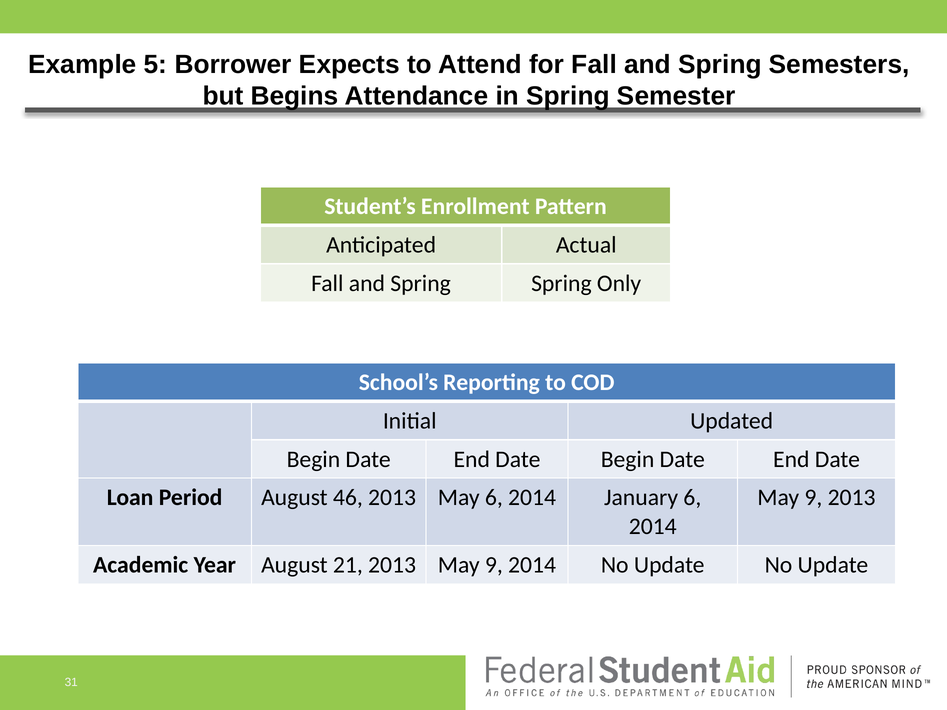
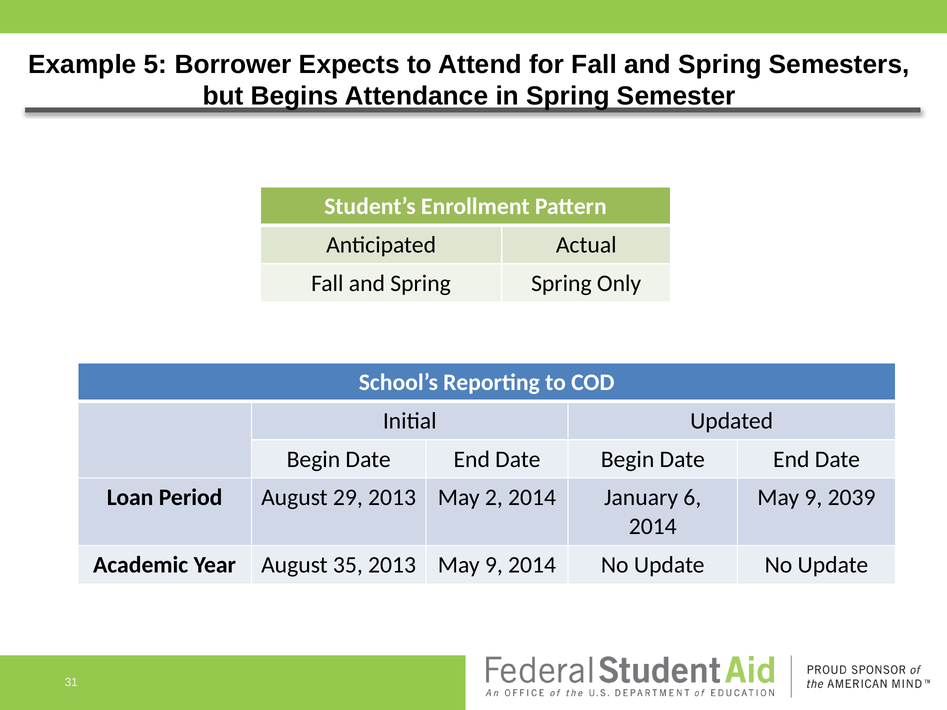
46: 46 -> 29 (348, 498)
May 6: 6 -> 2 (494, 498)
9 2013: 2013 -> 2039 (852, 498)
21: 21 -> 35 (348, 565)
